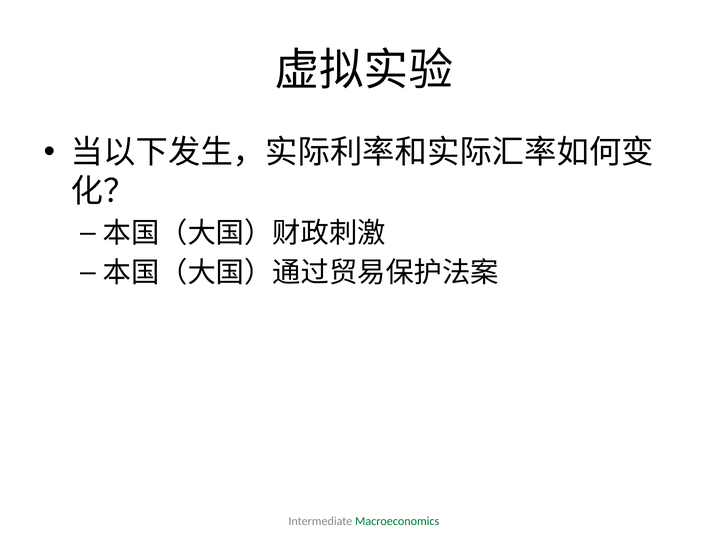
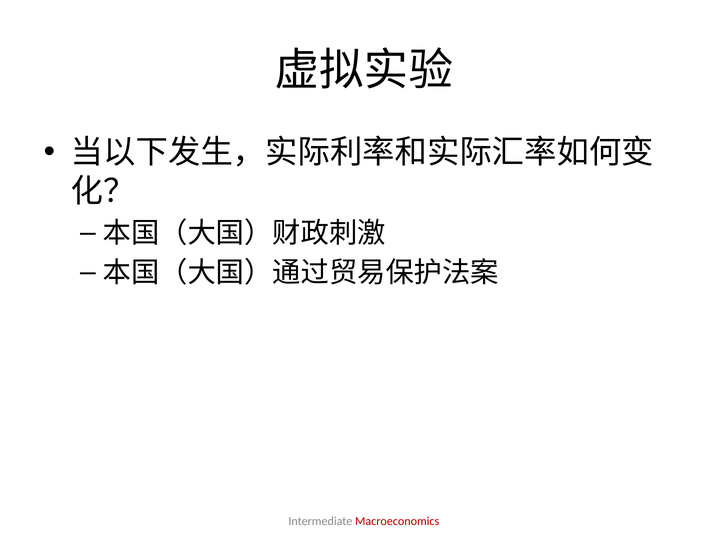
Macroeconomics colour: green -> red (397, 521)
